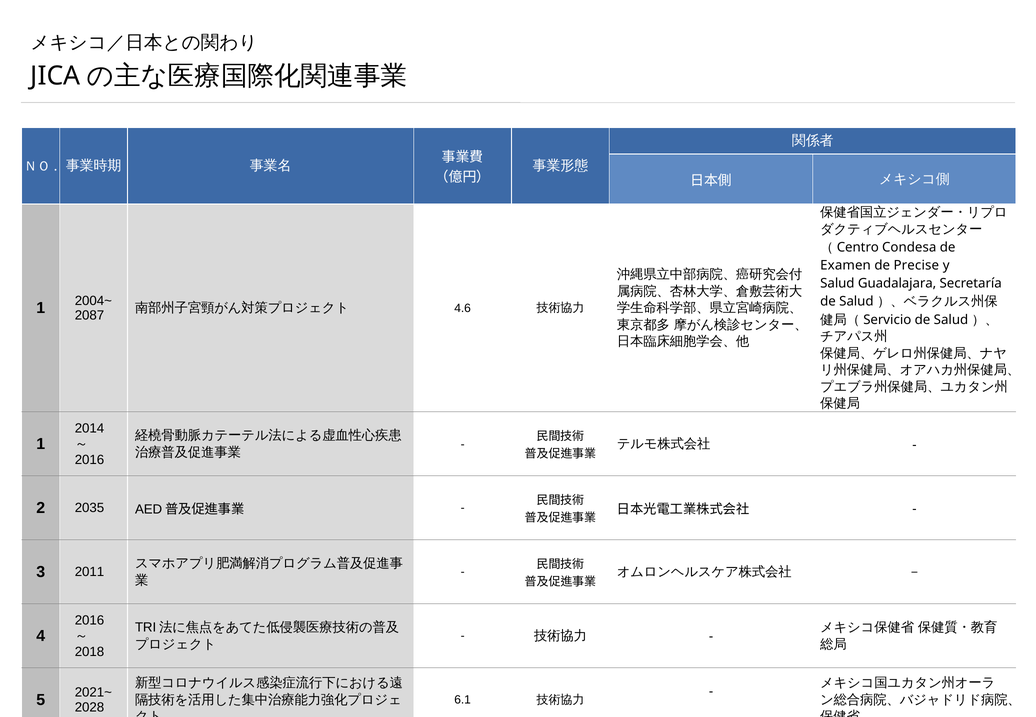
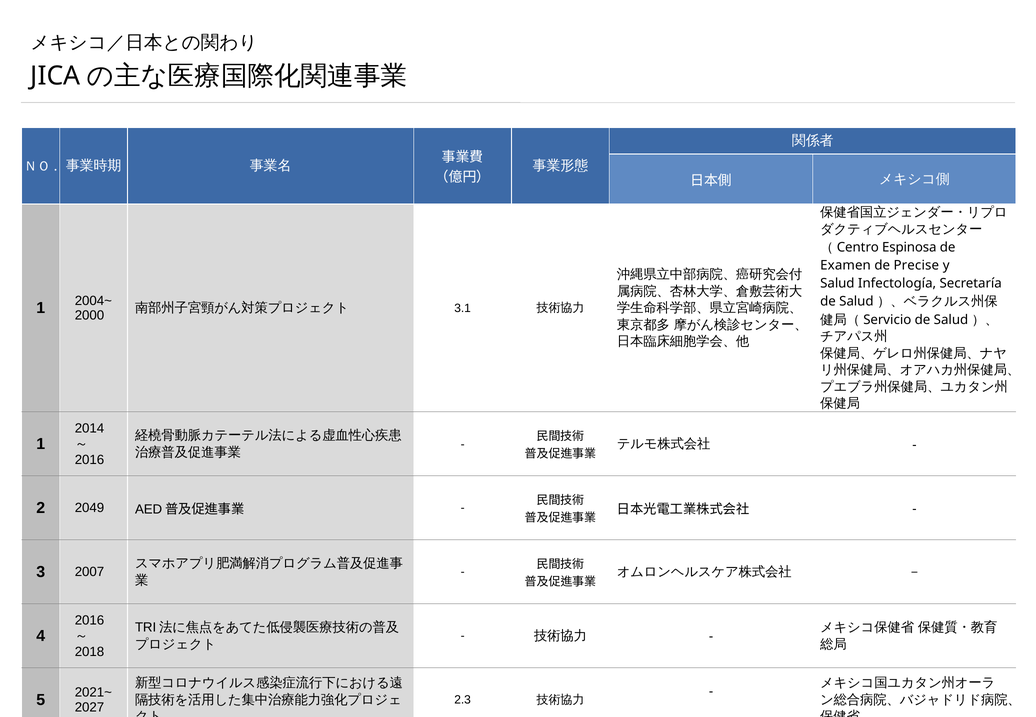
Condesa: Condesa -> Espinosa (909, 247)
Guadalajara: Guadalajara -> Infectología (897, 284)
2087: 2087 -> 2000 (89, 316)
4.6: 4.6 -> 3.1 (463, 308)
2035: 2035 -> 2049 (89, 508)
2011: 2011 -> 2007 (89, 572)
6.1: 6.1 -> 2.3 (463, 700)
2028: 2028 -> 2027 (89, 708)
